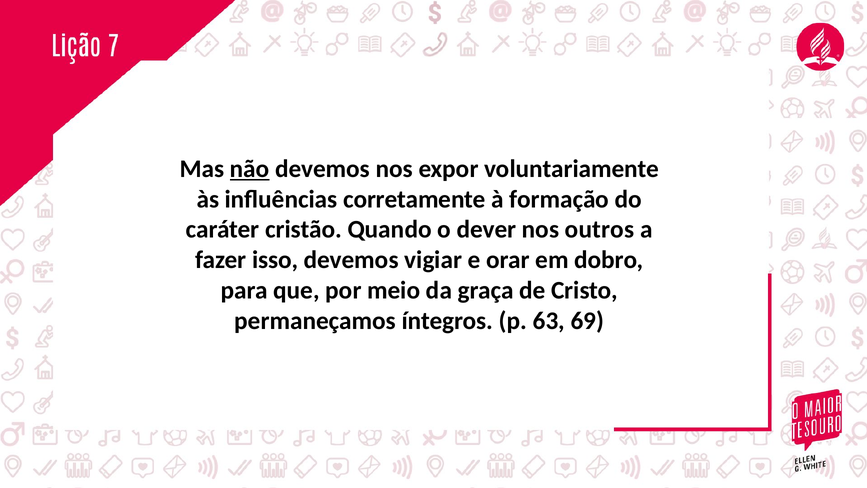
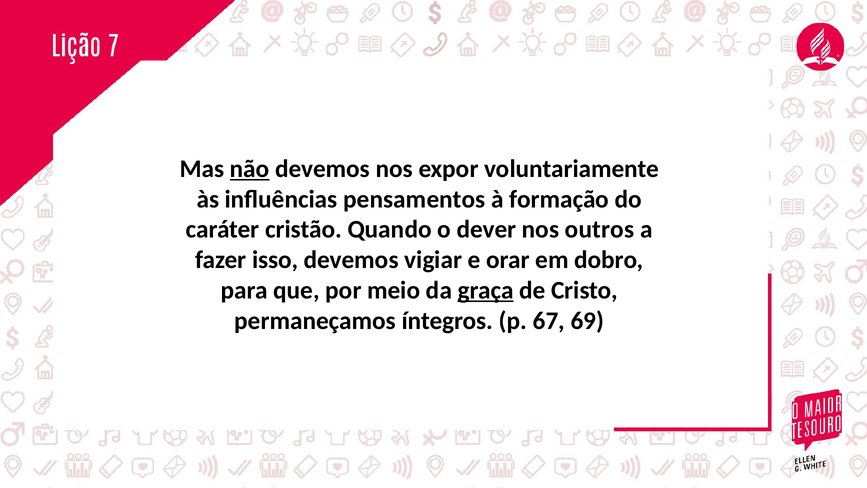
corretamente: corretamente -> pensamentos (414, 199)
graça underline: none -> present (486, 290)
63: 63 -> 67 (549, 321)
